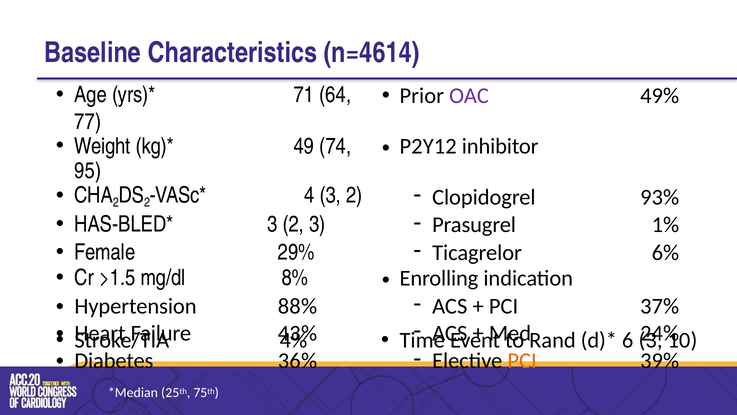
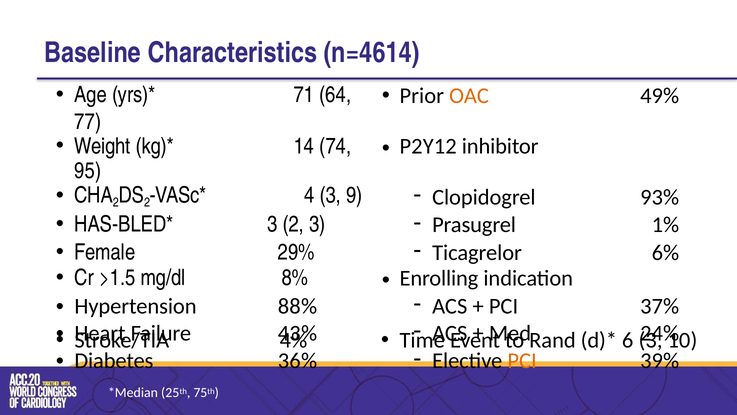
OAC colour: purple -> orange (469, 95)
49: 49 -> 14 (304, 146)
4 3 2: 2 -> 9 (354, 195)
